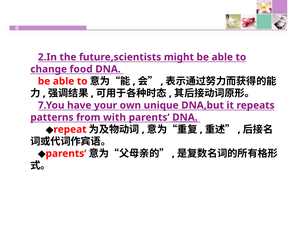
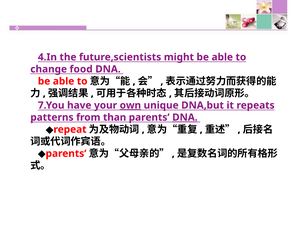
2.In: 2.In -> 4.In (47, 57)
own underline: none -> present (130, 106)
with: with -> than (115, 118)
